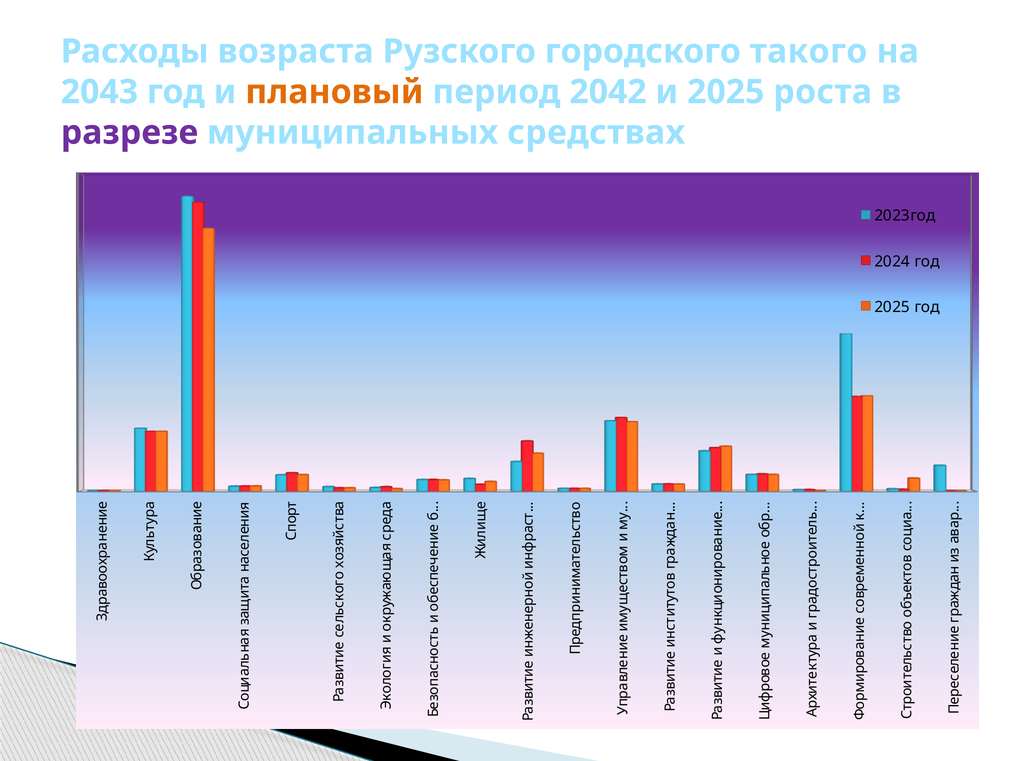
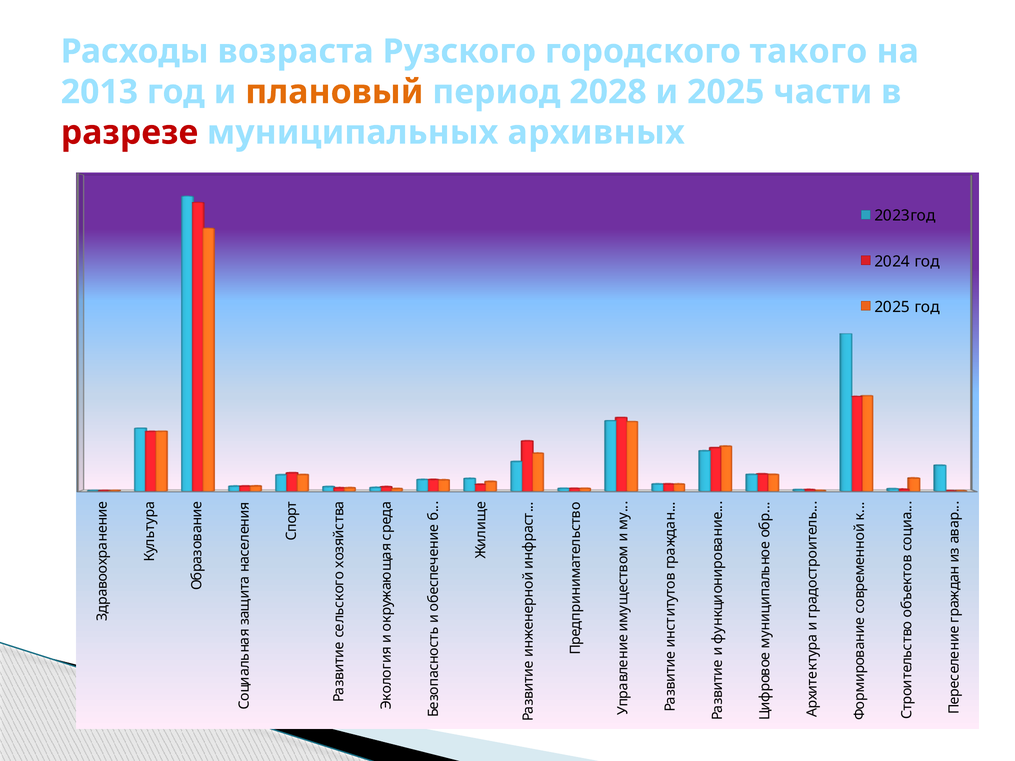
2043: 2043 -> 2013 (99, 92)
2042: 2042 -> 2028 (608, 92)
роста: роста -> части (823, 92)
разрезе colour: purple -> red (129, 133)
средствах: средствах -> архивных (596, 133)
